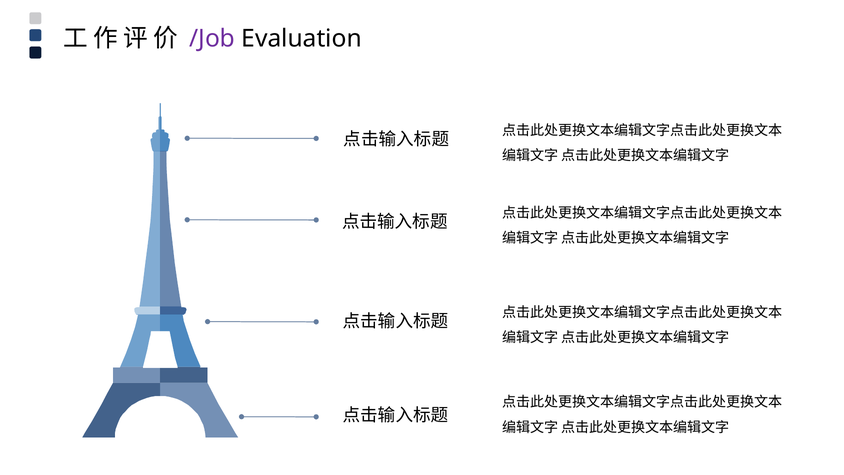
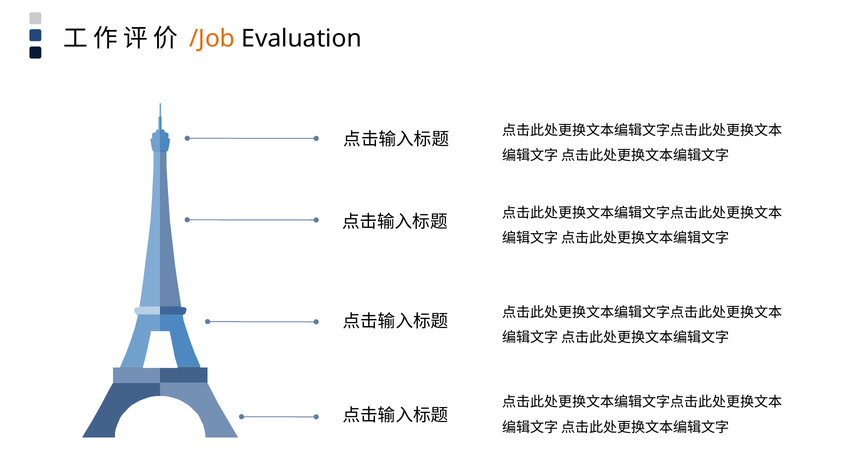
/Job colour: purple -> orange (212, 39)
